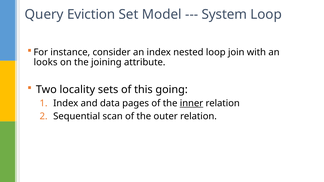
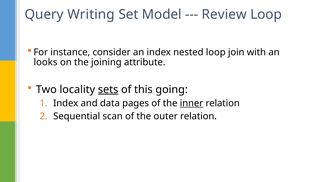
Eviction: Eviction -> Writing (91, 14)
System: System -> Review (224, 14)
sets underline: none -> present (108, 90)
